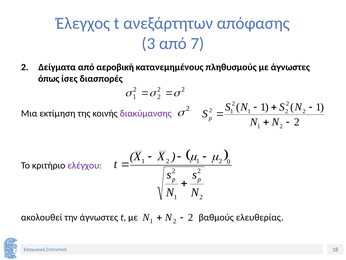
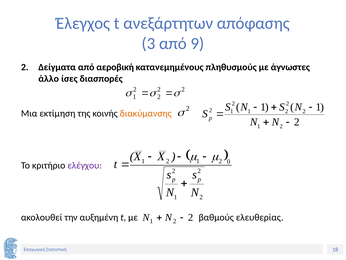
7: 7 -> 9 (197, 44)
όπως: όπως -> άλλο (49, 79)
διακύμανσης colour: purple -> orange (146, 113)
την άγνωστες: άγνωστες -> αυξημένη (99, 217)
